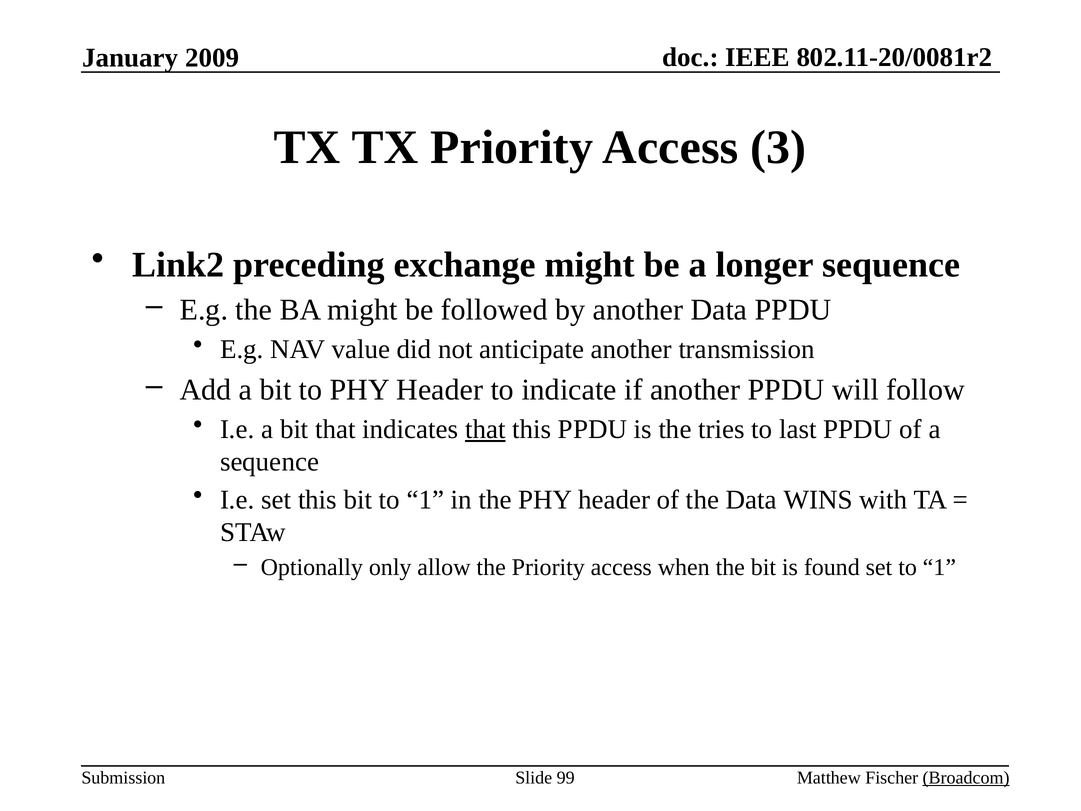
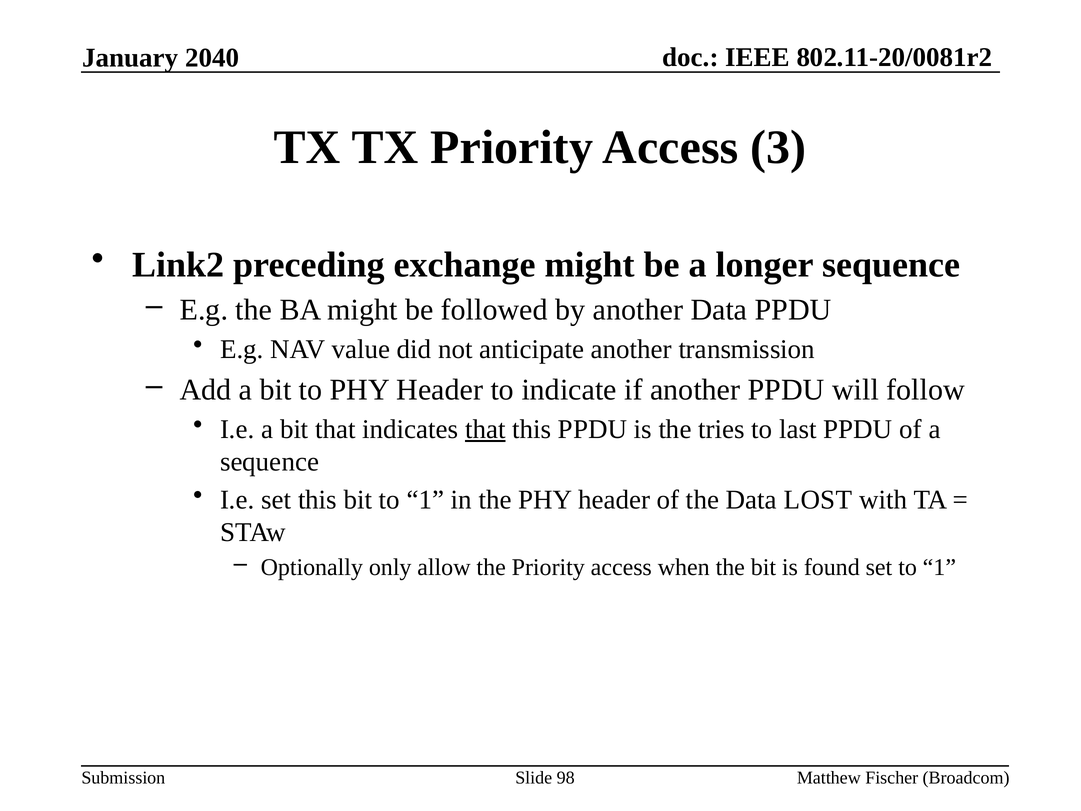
2009: 2009 -> 2040 (212, 58)
WINS: WINS -> LOST (818, 500)
99: 99 -> 98 (566, 778)
Broadcom underline: present -> none (966, 778)
